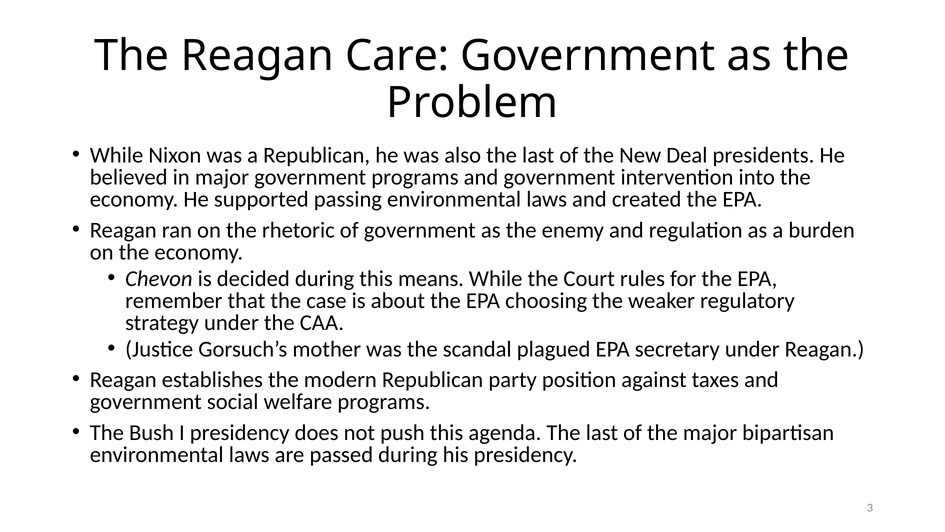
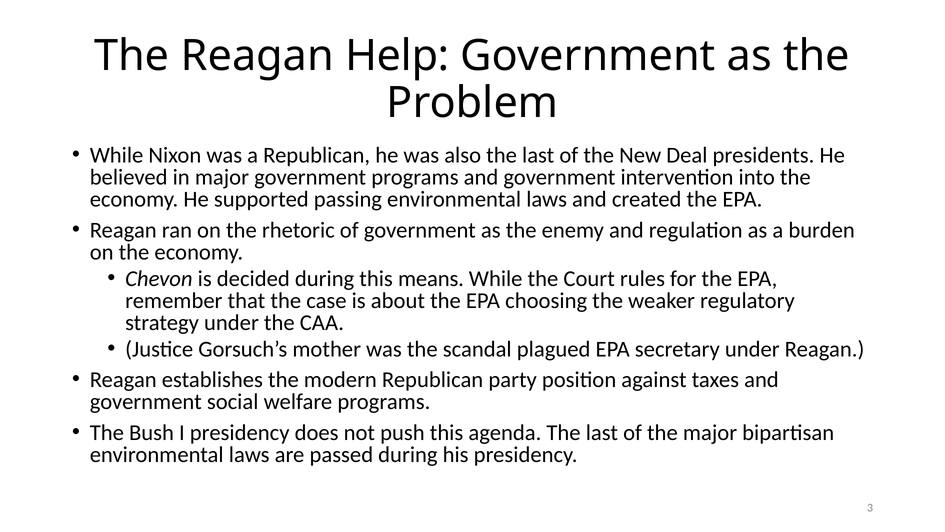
Care: Care -> Help (397, 56)
